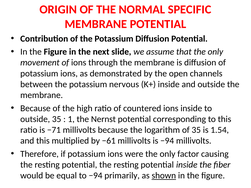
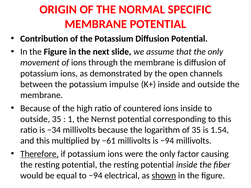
nervous: nervous -> impulse (124, 84)
−71: −71 -> −34 (54, 130)
Therefore underline: none -> present (39, 154)
primarily: primarily -> electrical (122, 176)
